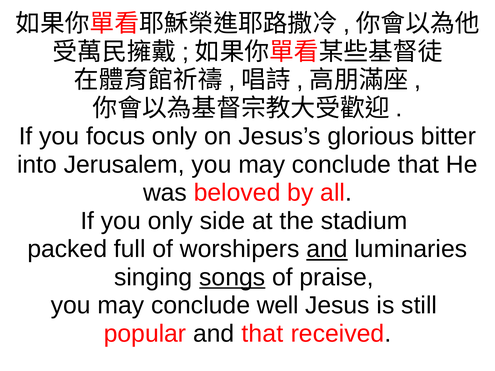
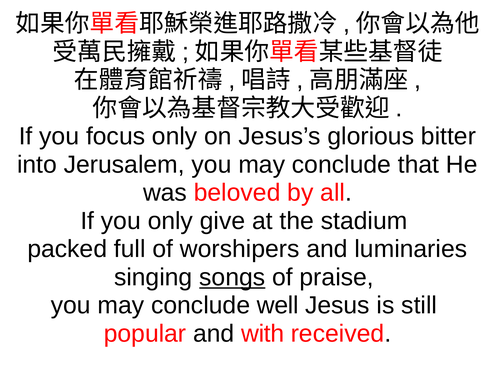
side: side -> give (223, 221)
and underline: present -> none (327, 249)
and that: that -> with (263, 334)
